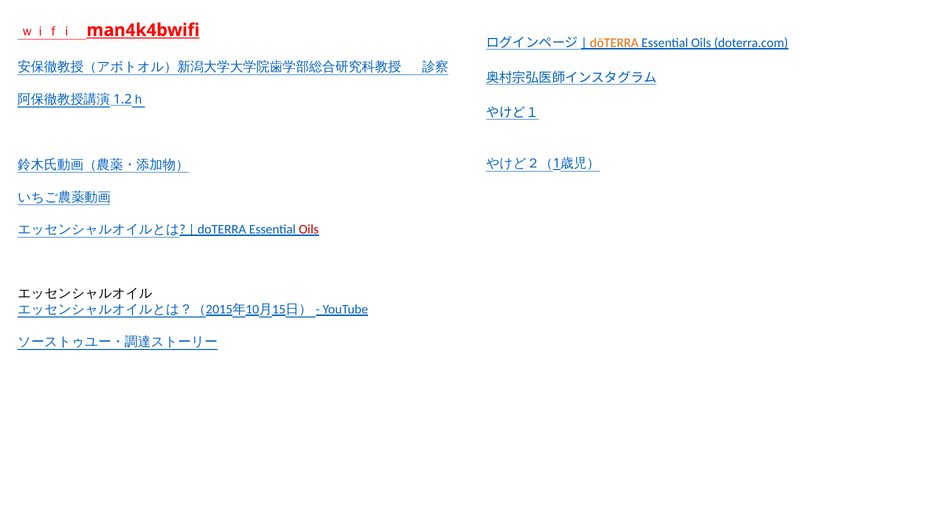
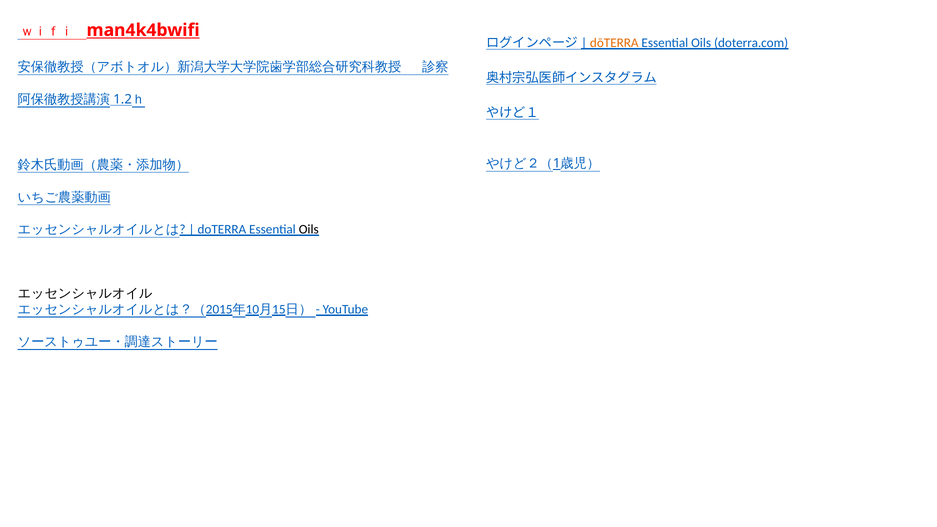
Oils colour: red -> black (309, 230)
